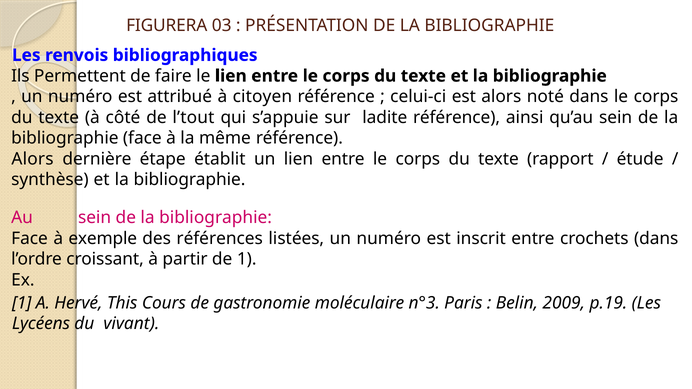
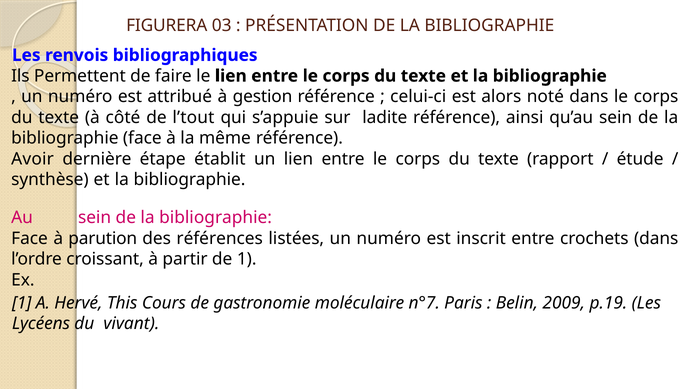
citoyen: citoyen -> gestion (263, 97)
Alors: Alors -> Avoir (33, 159)
exemple: exemple -> parution (103, 239)
n°3: n°3 -> n°7 (424, 303)
